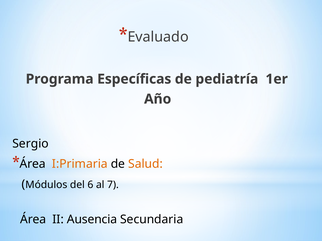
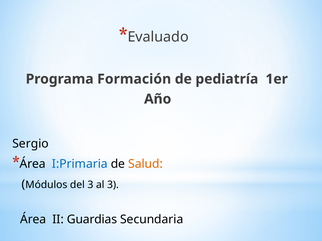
Específicas: Específicas -> Formación (134, 79)
I:Primaria colour: orange -> blue (80, 164)
del 6: 6 -> 3 (90, 185)
al 7: 7 -> 3 (113, 185)
Ausencia: Ausencia -> Guardias (92, 220)
